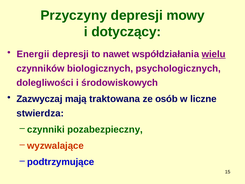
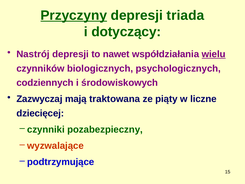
Przyczyny underline: none -> present (74, 15)
mowy: mowy -> triada (185, 15)
Energii: Energii -> Nastrój (33, 54)
dolegliwości: dolegliwości -> codziennych (45, 83)
osób: osób -> piąty (166, 99)
stwierdza: stwierdza -> dziecięcej (40, 113)
